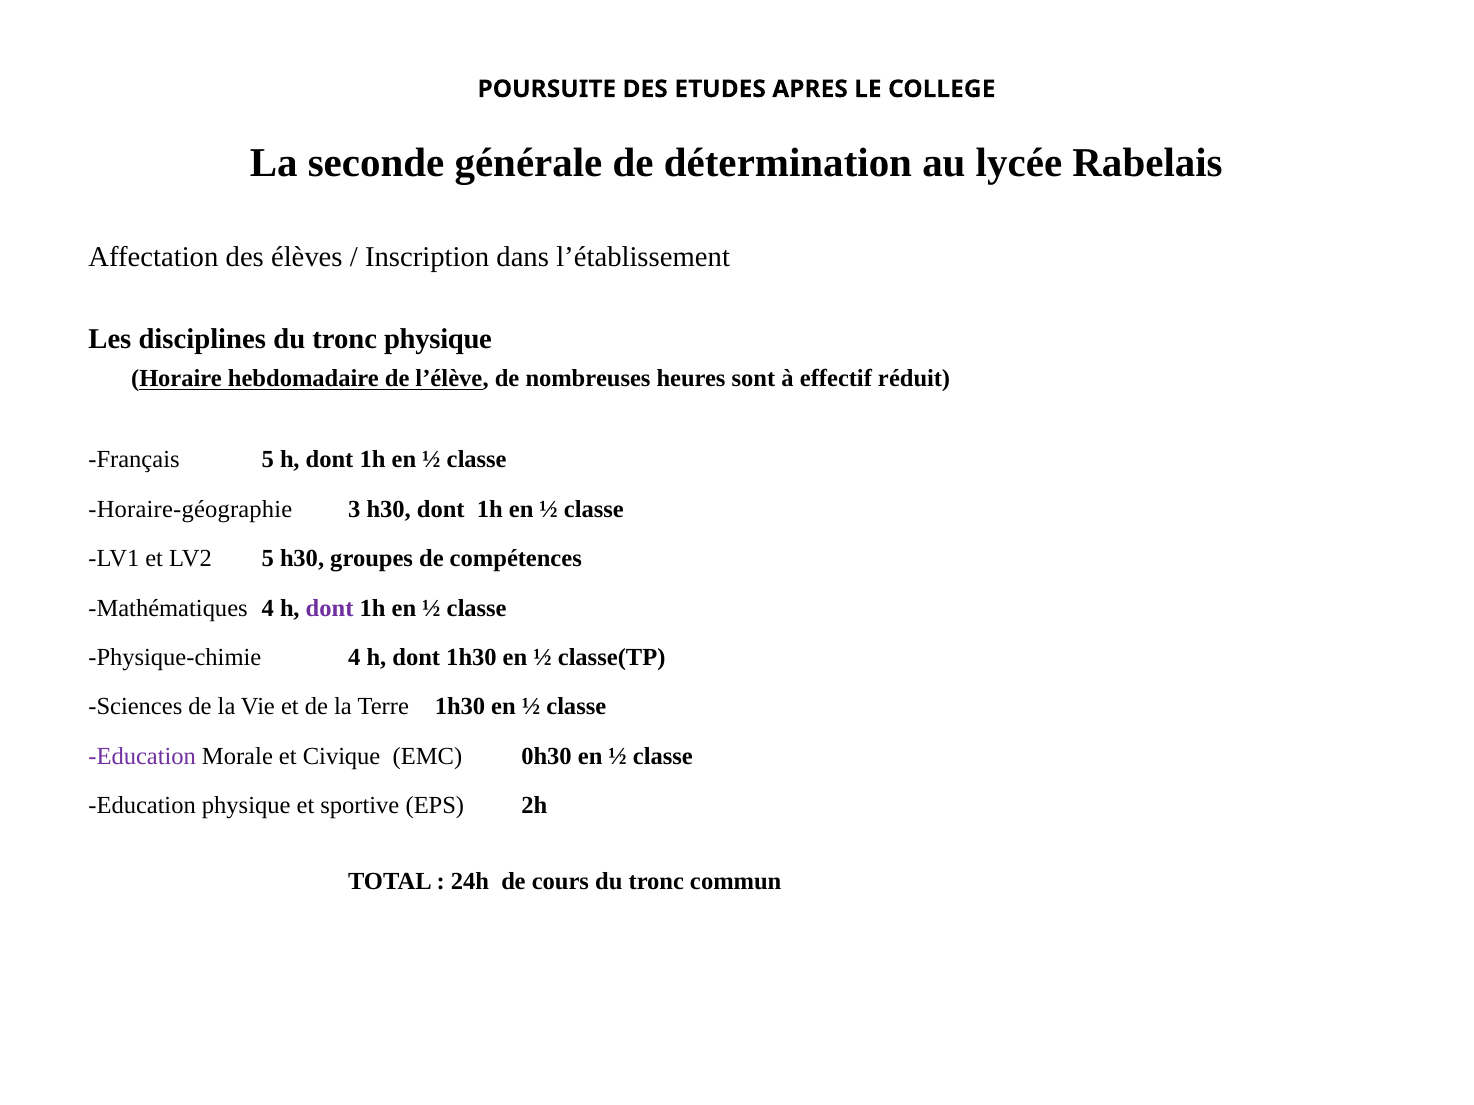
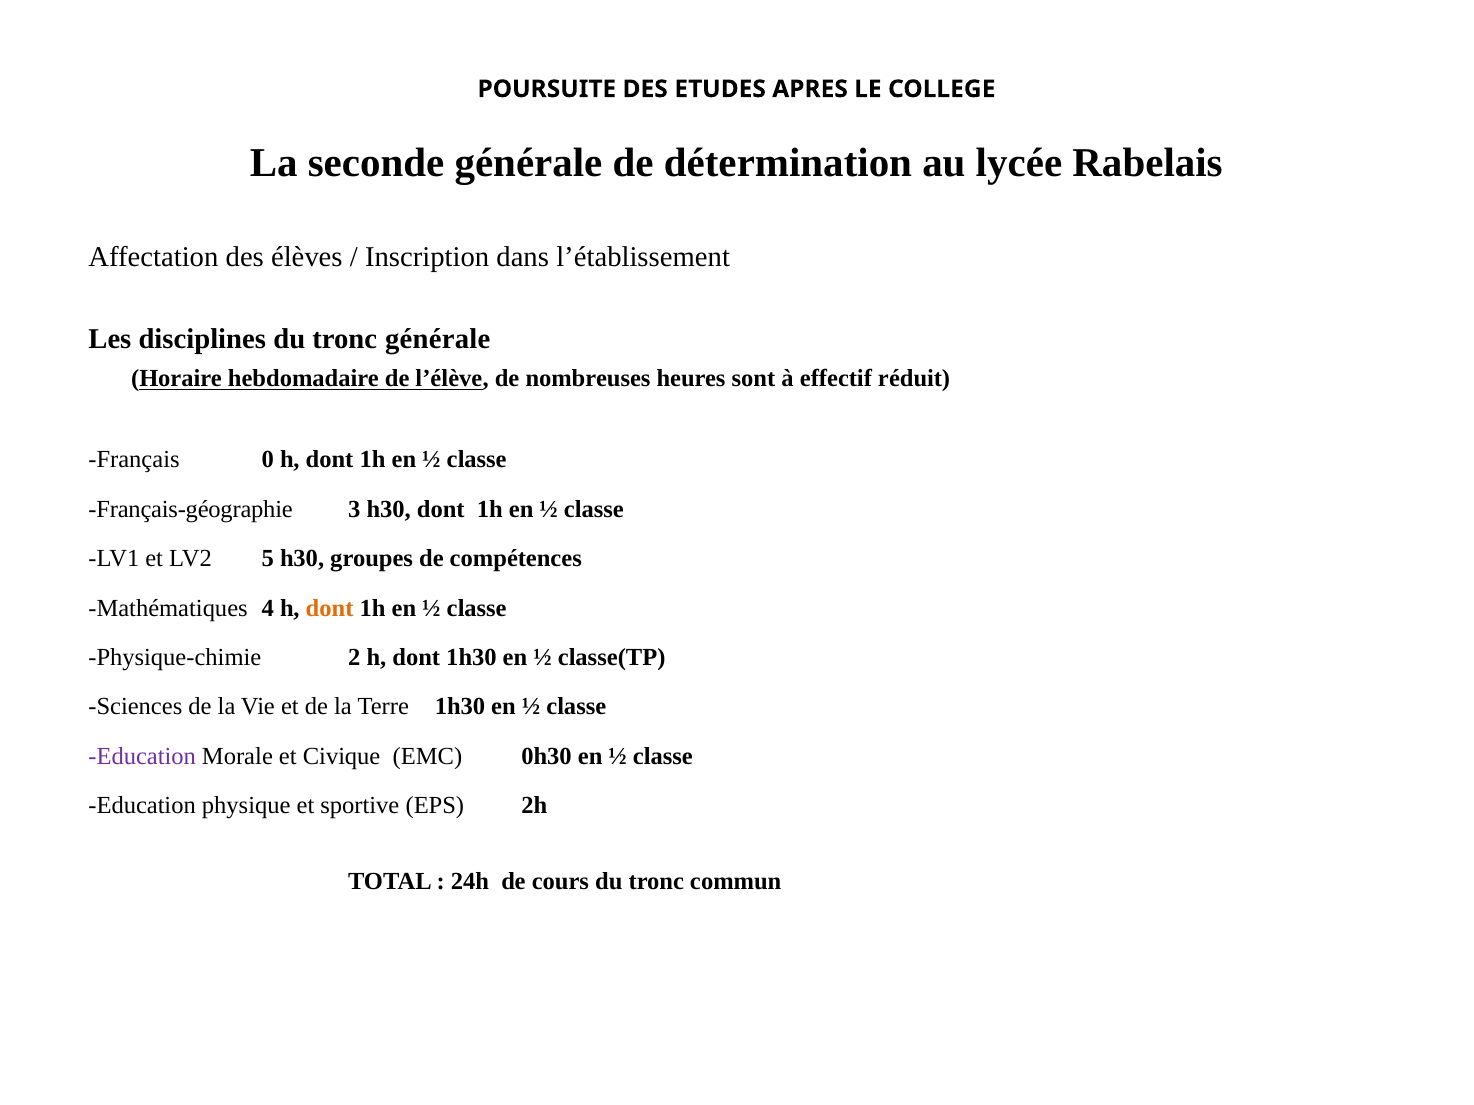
tronc physique: physique -> générale (438, 339)
Français 5: 5 -> 0 (268, 460)
Horaire-géographie: Horaire-géographie -> Français-géographie (191, 509)
dont colour: purple -> orange (330, 608)
Physique-chimie 4: 4 -> 2 (354, 658)
